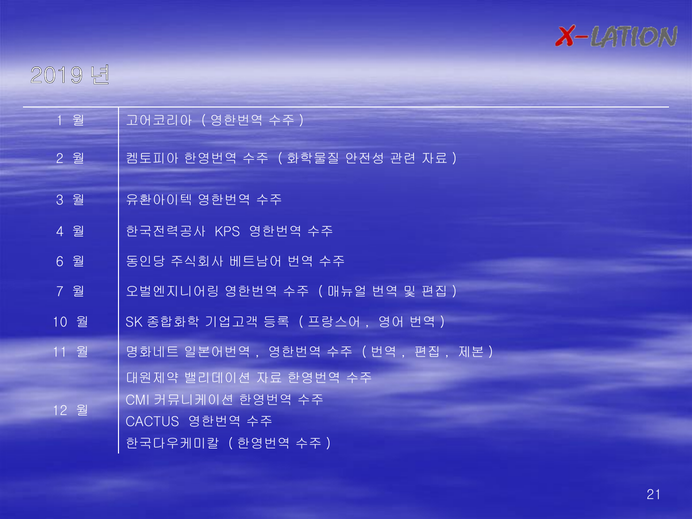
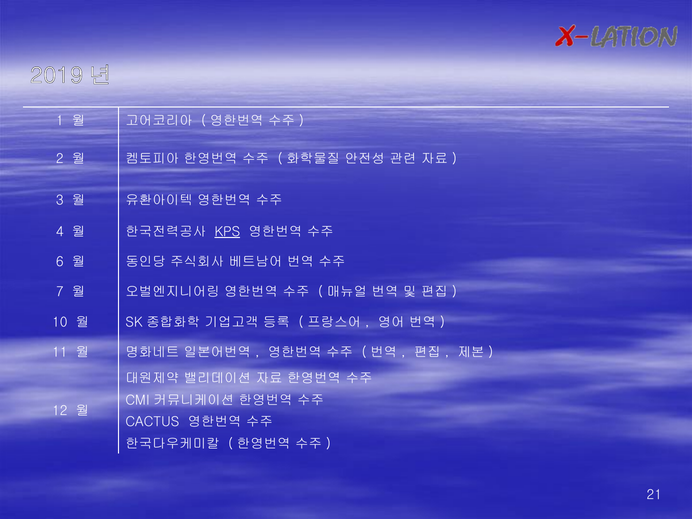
KPS underline: none -> present (227, 232)
